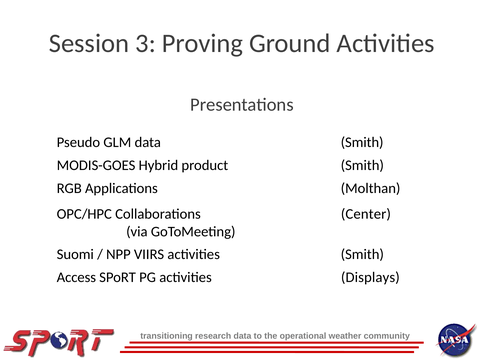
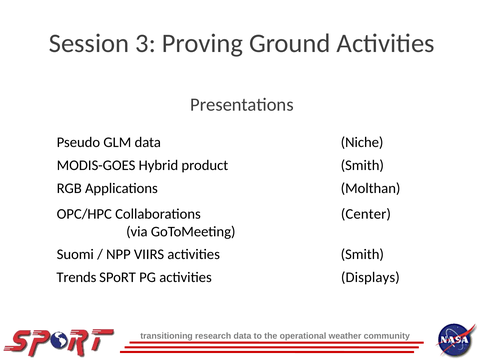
data Smith: Smith -> Niche (362, 142)
Access: Access -> Trends (76, 277)
